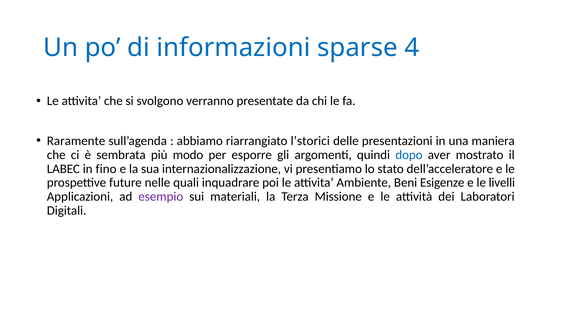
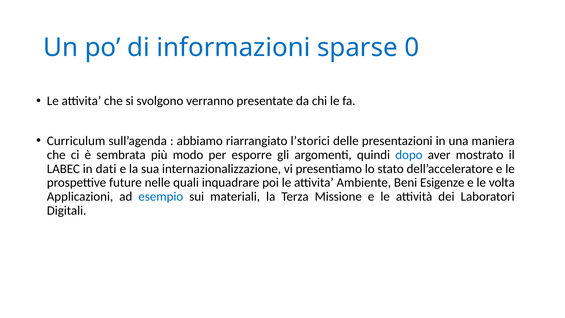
4: 4 -> 0 (412, 47)
Raramente: Raramente -> Curriculum (76, 141)
fino: fino -> dati (106, 169)
livelli: livelli -> volta (502, 183)
esempio colour: purple -> blue (161, 197)
